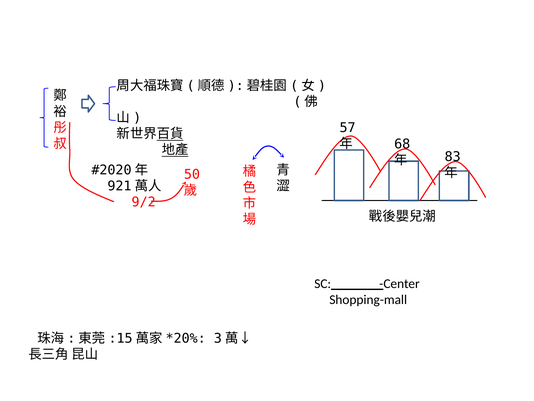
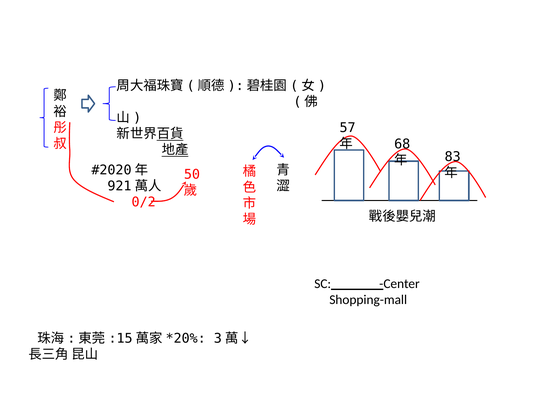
9/2: 9/2 -> 0/2 (144, 202)
